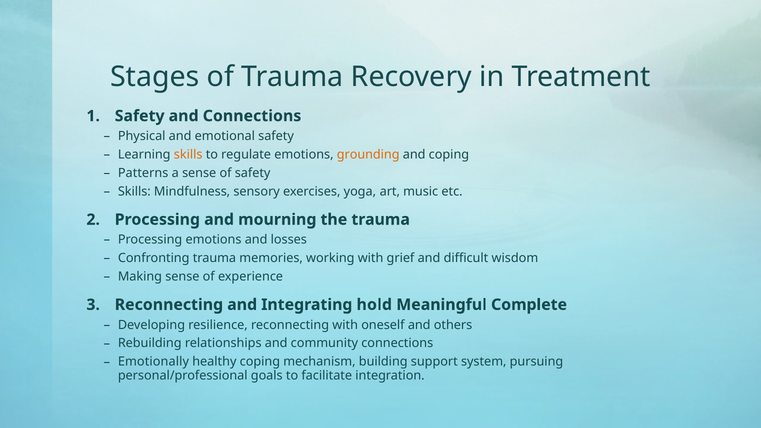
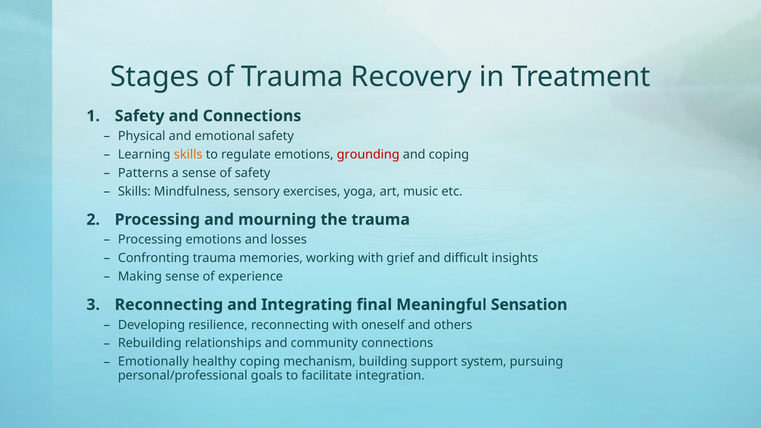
grounding colour: orange -> red (368, 155)
wisdom: wisdom -> insights (515, 258)
hold: hold -> final (374, 305)
Complete: Complete -> Sensation (529, 305)
